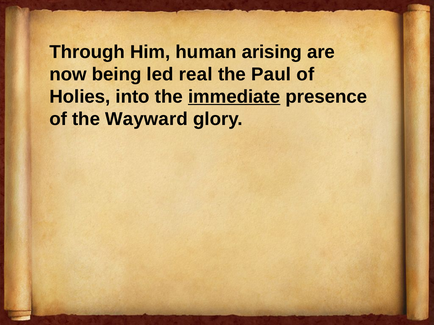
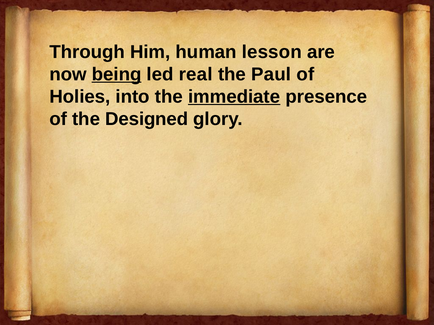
arising: arising -> lesson (272, 52)
being underline: none -> present (117, 74)
Wayward: Wayward -> Designed (147, 119)
